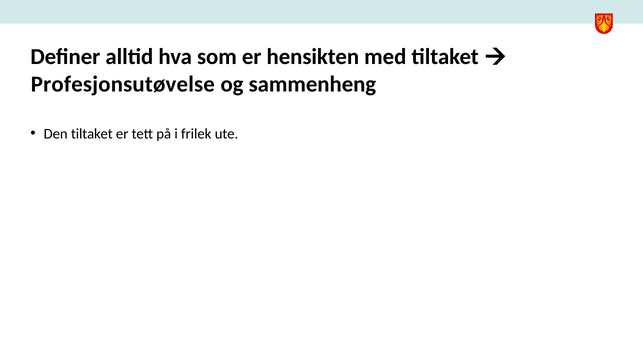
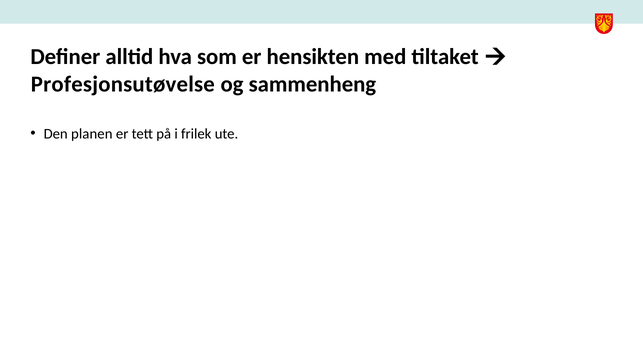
Den tiltaket: tiltaket -> planen (92, 134)
